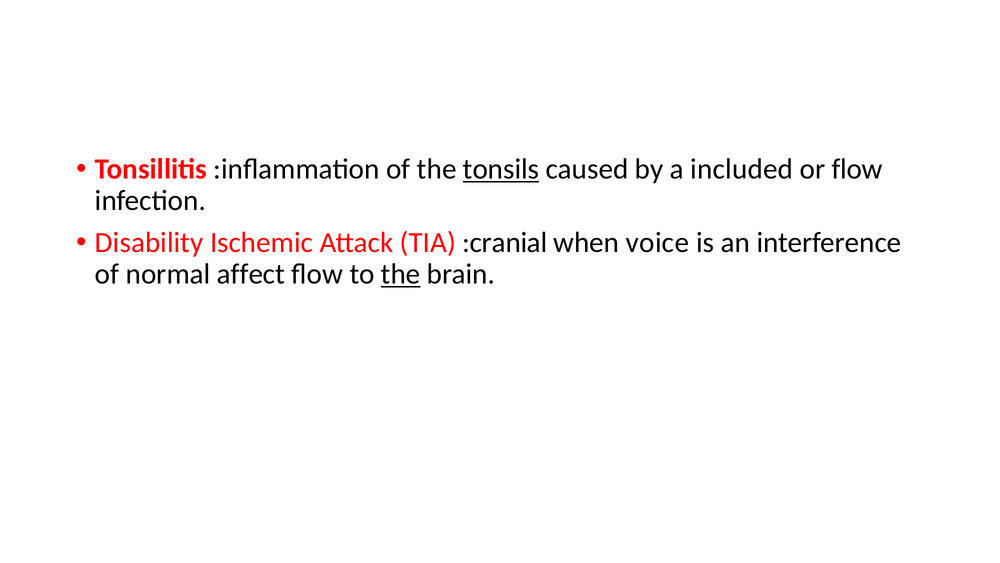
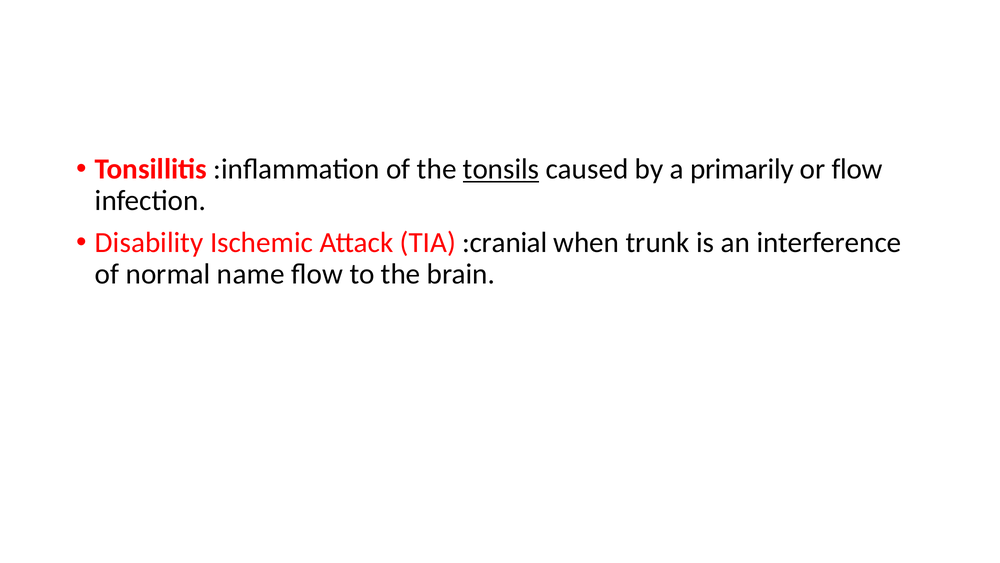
included: included -> primarily (742, 169)
voice: voice -> trunk (658, 243)
affect: affect -> name (251, 274)
the underline: present -> none (401, 274)
